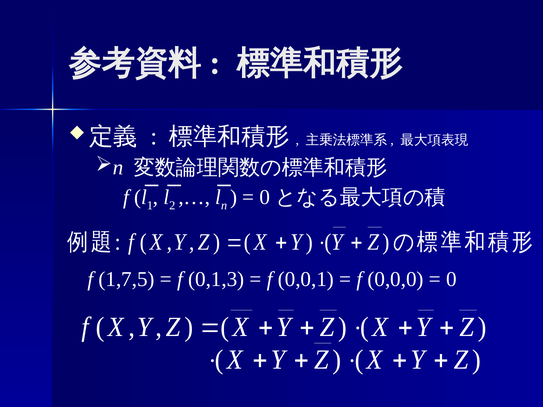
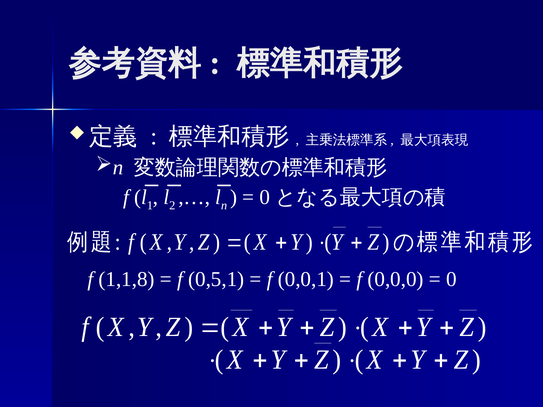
1,7,5: 1,7,5 -> 1,1,8 (127, 279)
0,1,3: 0,1,3 -> 0,5,1 (216, 279)
